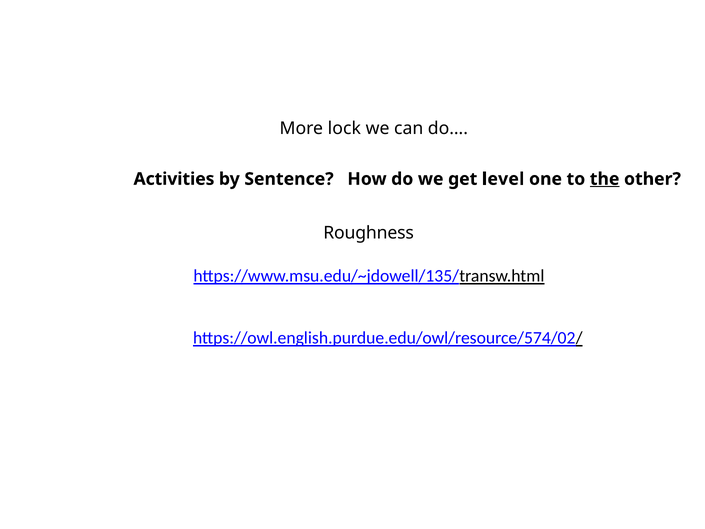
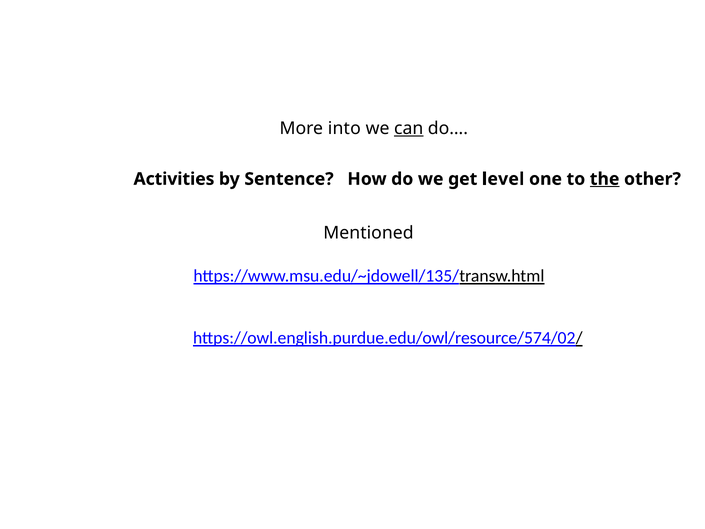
lock: lock -> into (344, 128)
can underline: none -> present (409, 128)
Roughness: Roughness -> Mentioned (369, 233)
